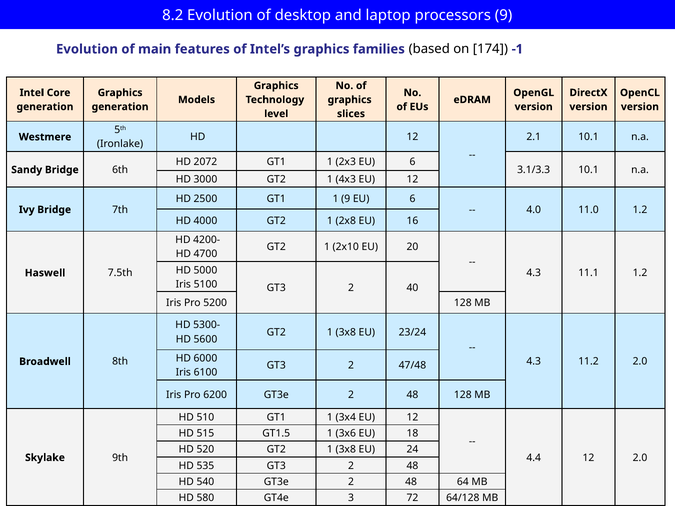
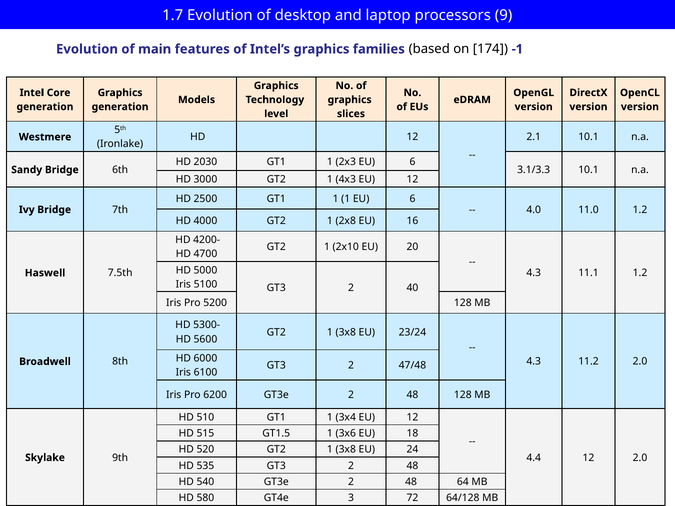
8.2: 8.2 -> 1.7 (173, 16)
2072: 2072 -> 2030 (205, 162)
1 9: 9 -> 1 (346, 199)
